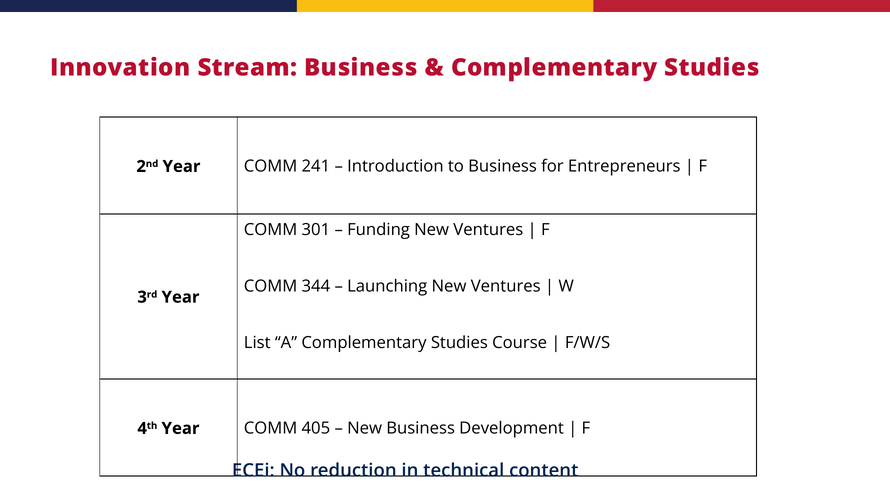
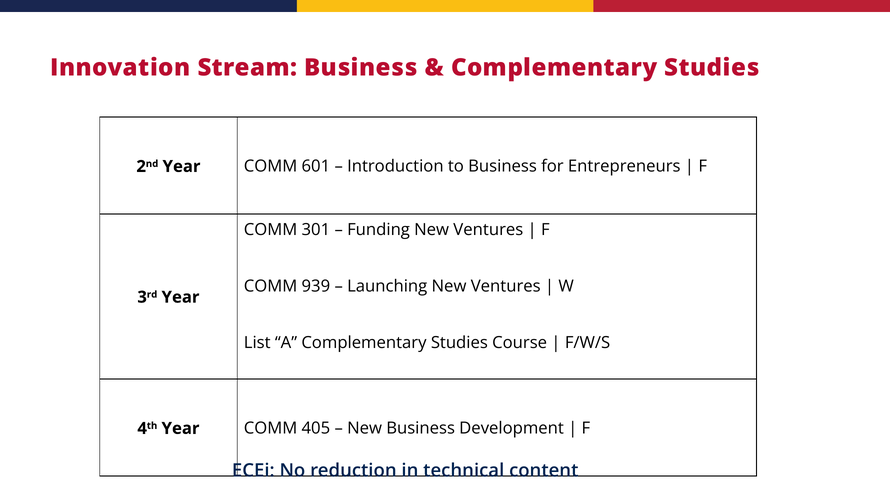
241: 241 -> 601 (316, 167)
344: 344 -> 939 (316, 286)
